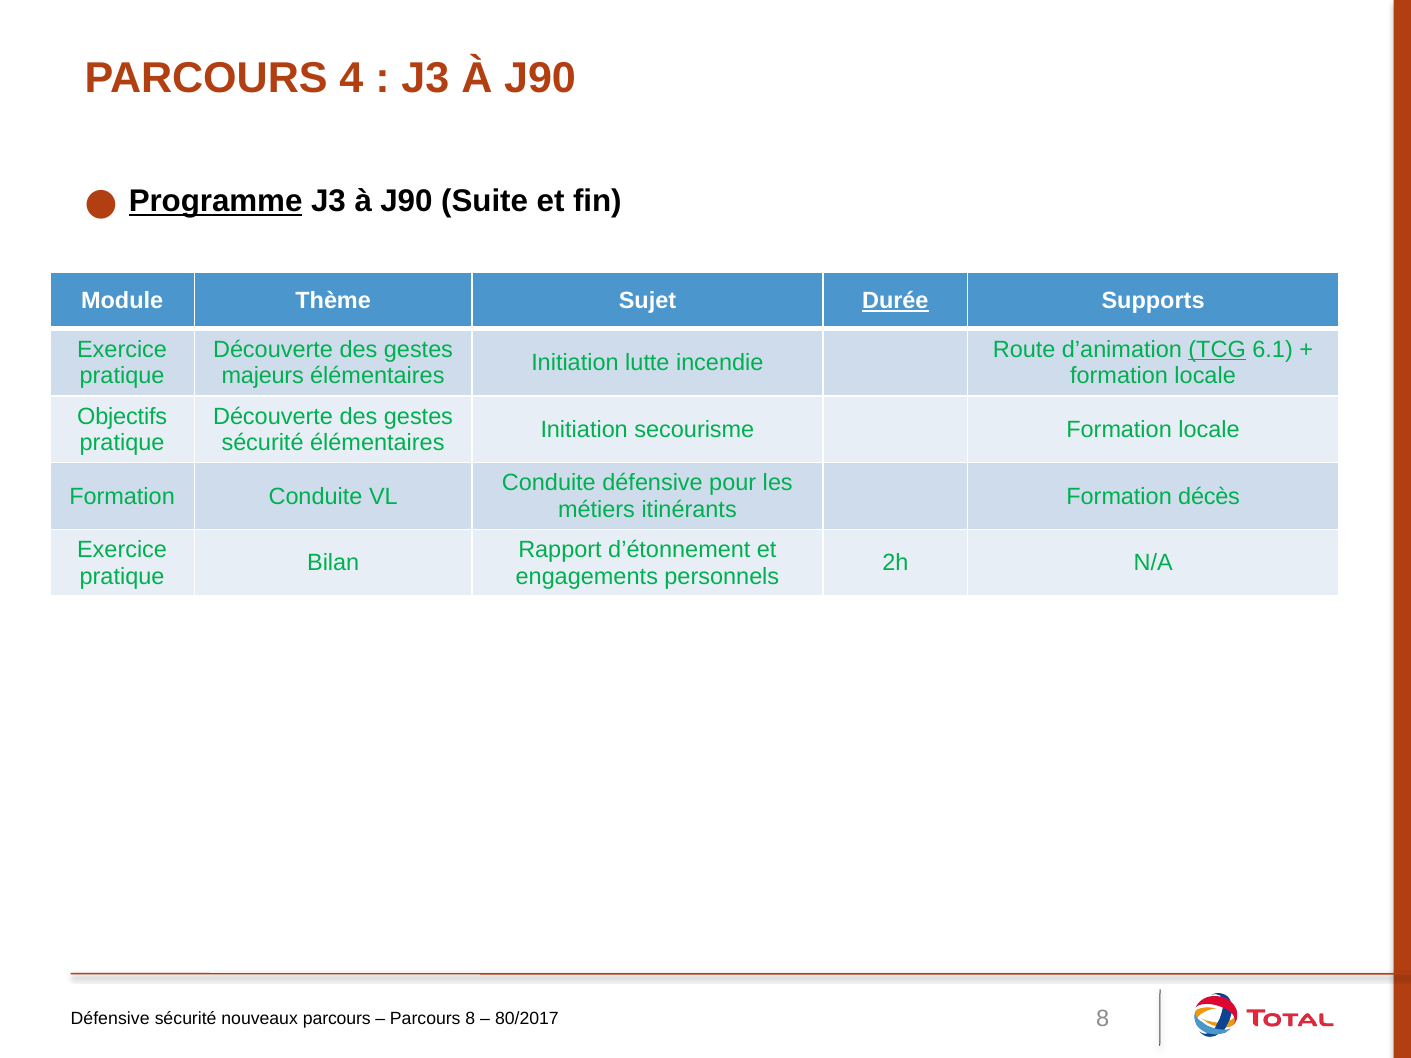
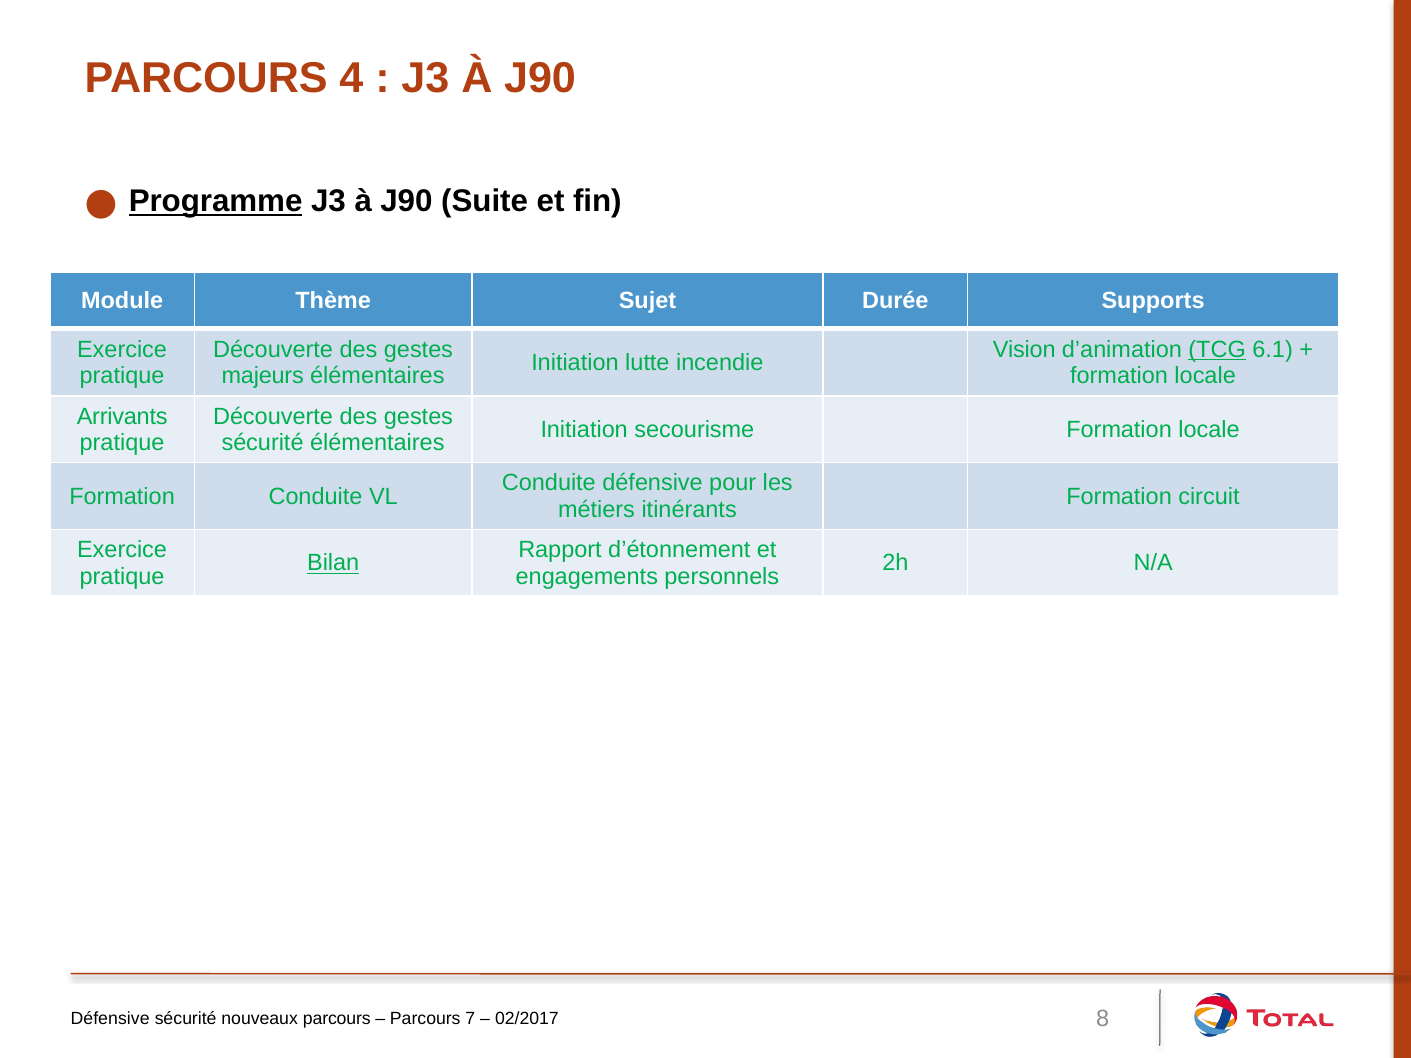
Durée underline: present -> none (895, 301)
Route: Route -> Vision (1024, 350)
Objectifs: Objectifs -> Arrivants (122, 416)
décès: décès -> circuit (1209, 496)
Bilan underline: none -> present (333, 563)
Parcours 8: 8 -> 7 (470, 1019)
80/2017: 80/2017 -> 02/2017 (527, 1019)
